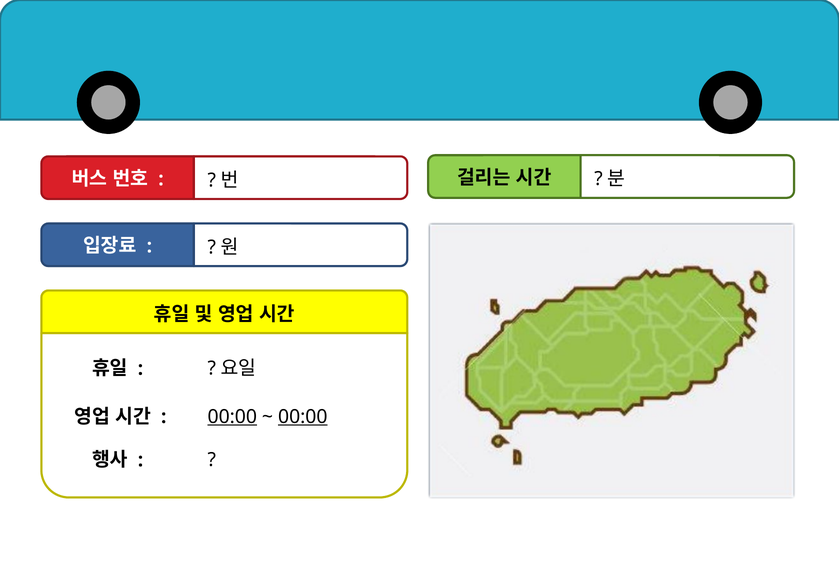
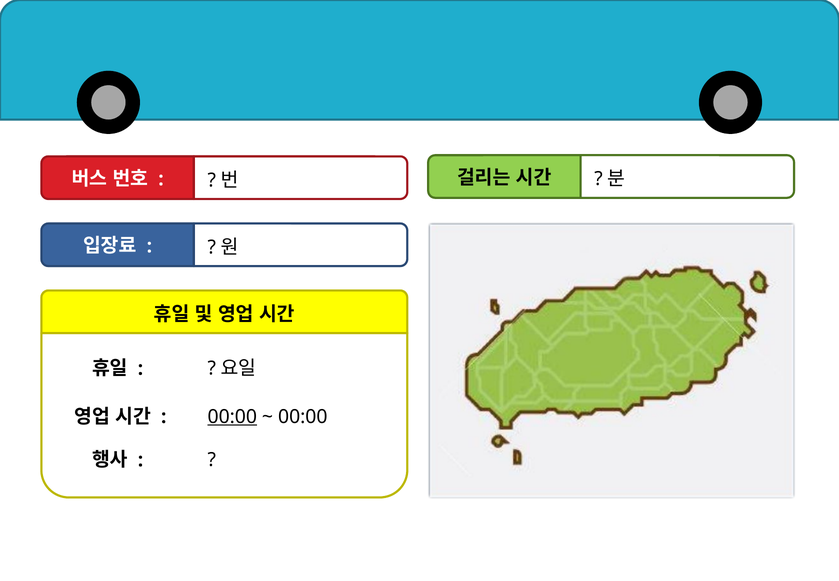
00:00 underline: present -> none (303, 417)
